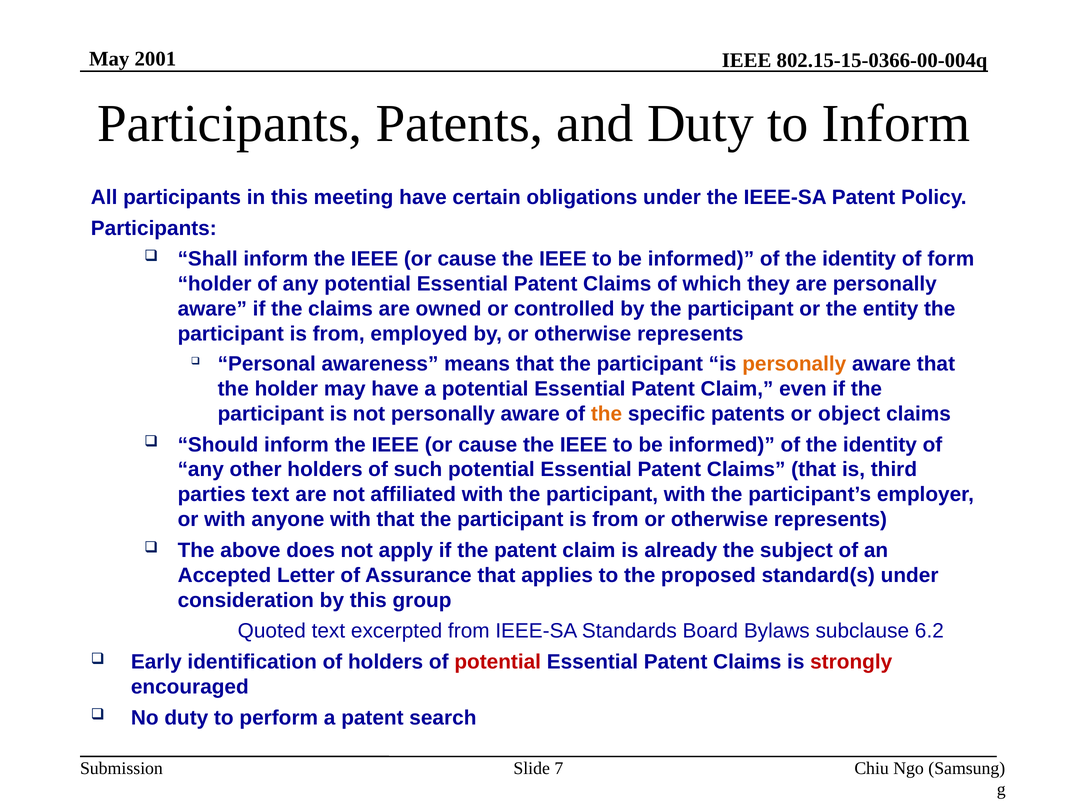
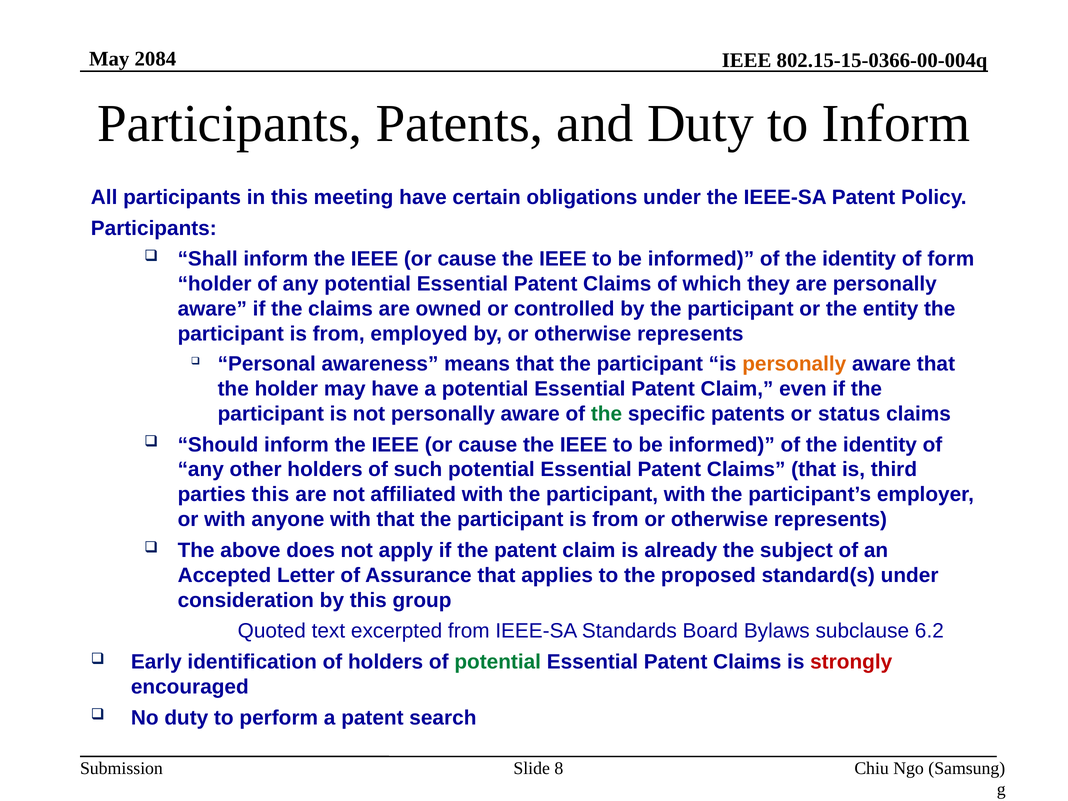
2001: 2001 -> 2084 (155, 59)
the colour: orange -> green (606, 414)
object: object -> status (849, 414)
parties text: text -> this (270, 495)
potential colour: red -> green (498, 662)
7: 7 -> 8 (559, 768)
